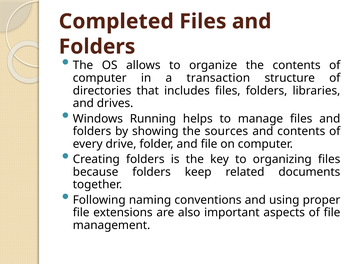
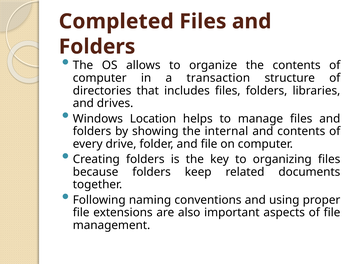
Running: Running -> Location (153, 119)
sources: sources -> internal (226, 131)
